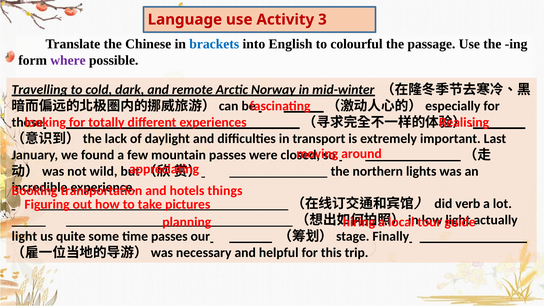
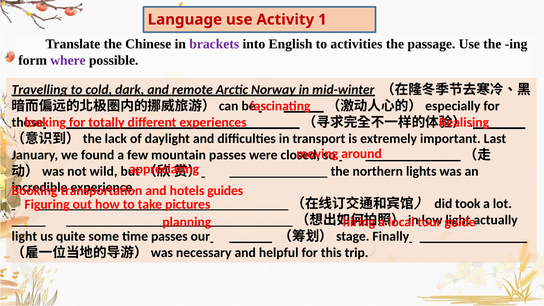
3: 3 -> 1 (322, 20)
brackets colour: blue -> purple (214, 44)
colourful: colourful -> activities (356, 44)
things: things -> guides (225, 191)
verb: verb -> took (468, 204)
